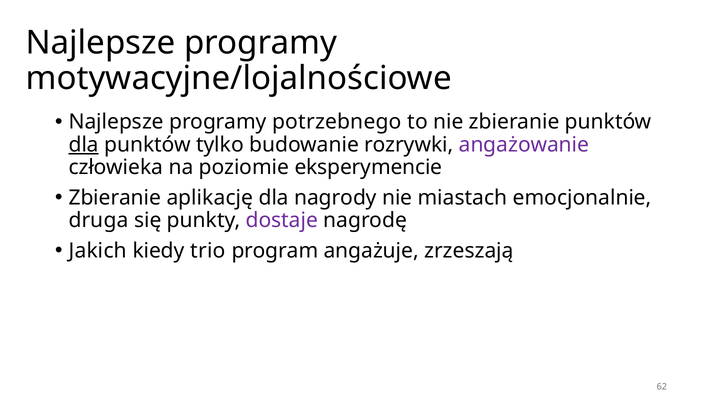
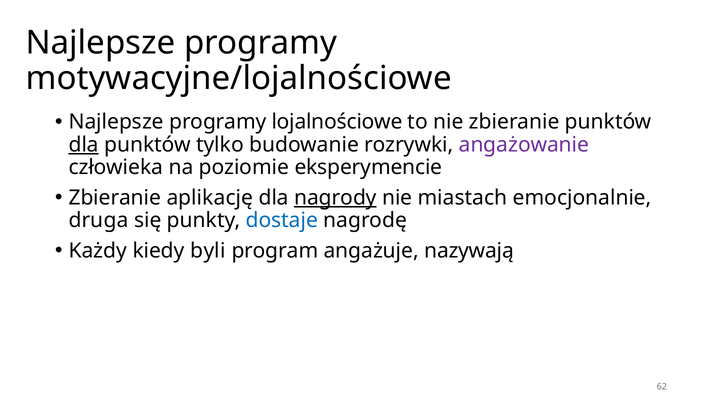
potrzebnego: potrzebnego -> lojalnościowe (337, 122)
nagrody underline: none -> present (335, 198)
dostaje colour: purple -> blue (282, 221)
Jakich: Jakich -> Każdy (98, 251)
trio: trio -> byli (208, 251)
zrzeszają: zrzeszają -> nazywają (469, 251)
